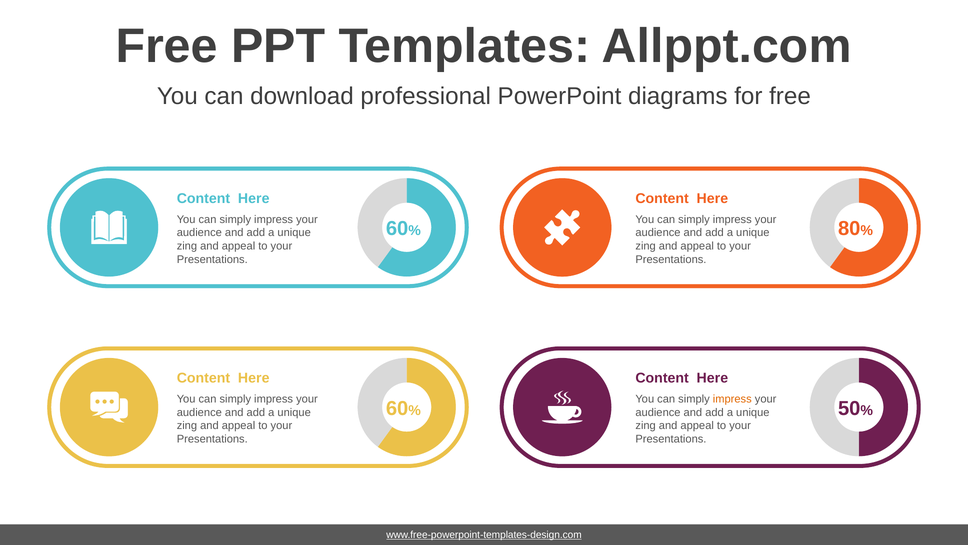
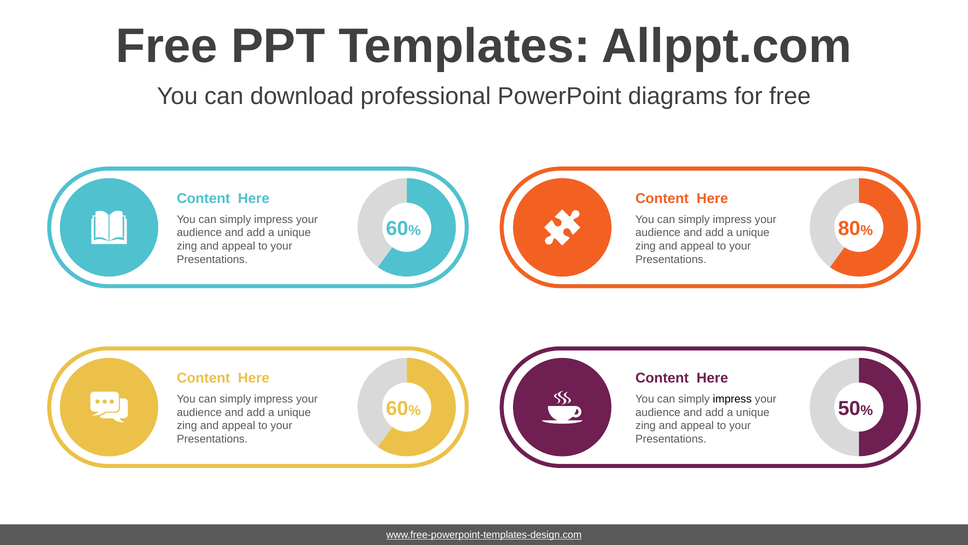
impress colour: orange -> black (732, 399)
